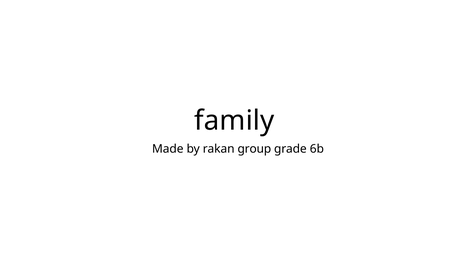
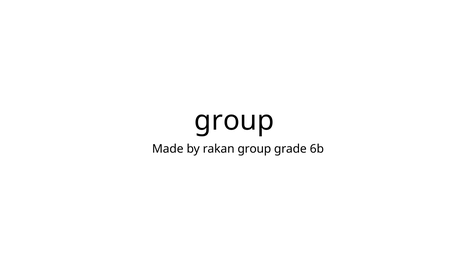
family: family -> group (234, 120)
